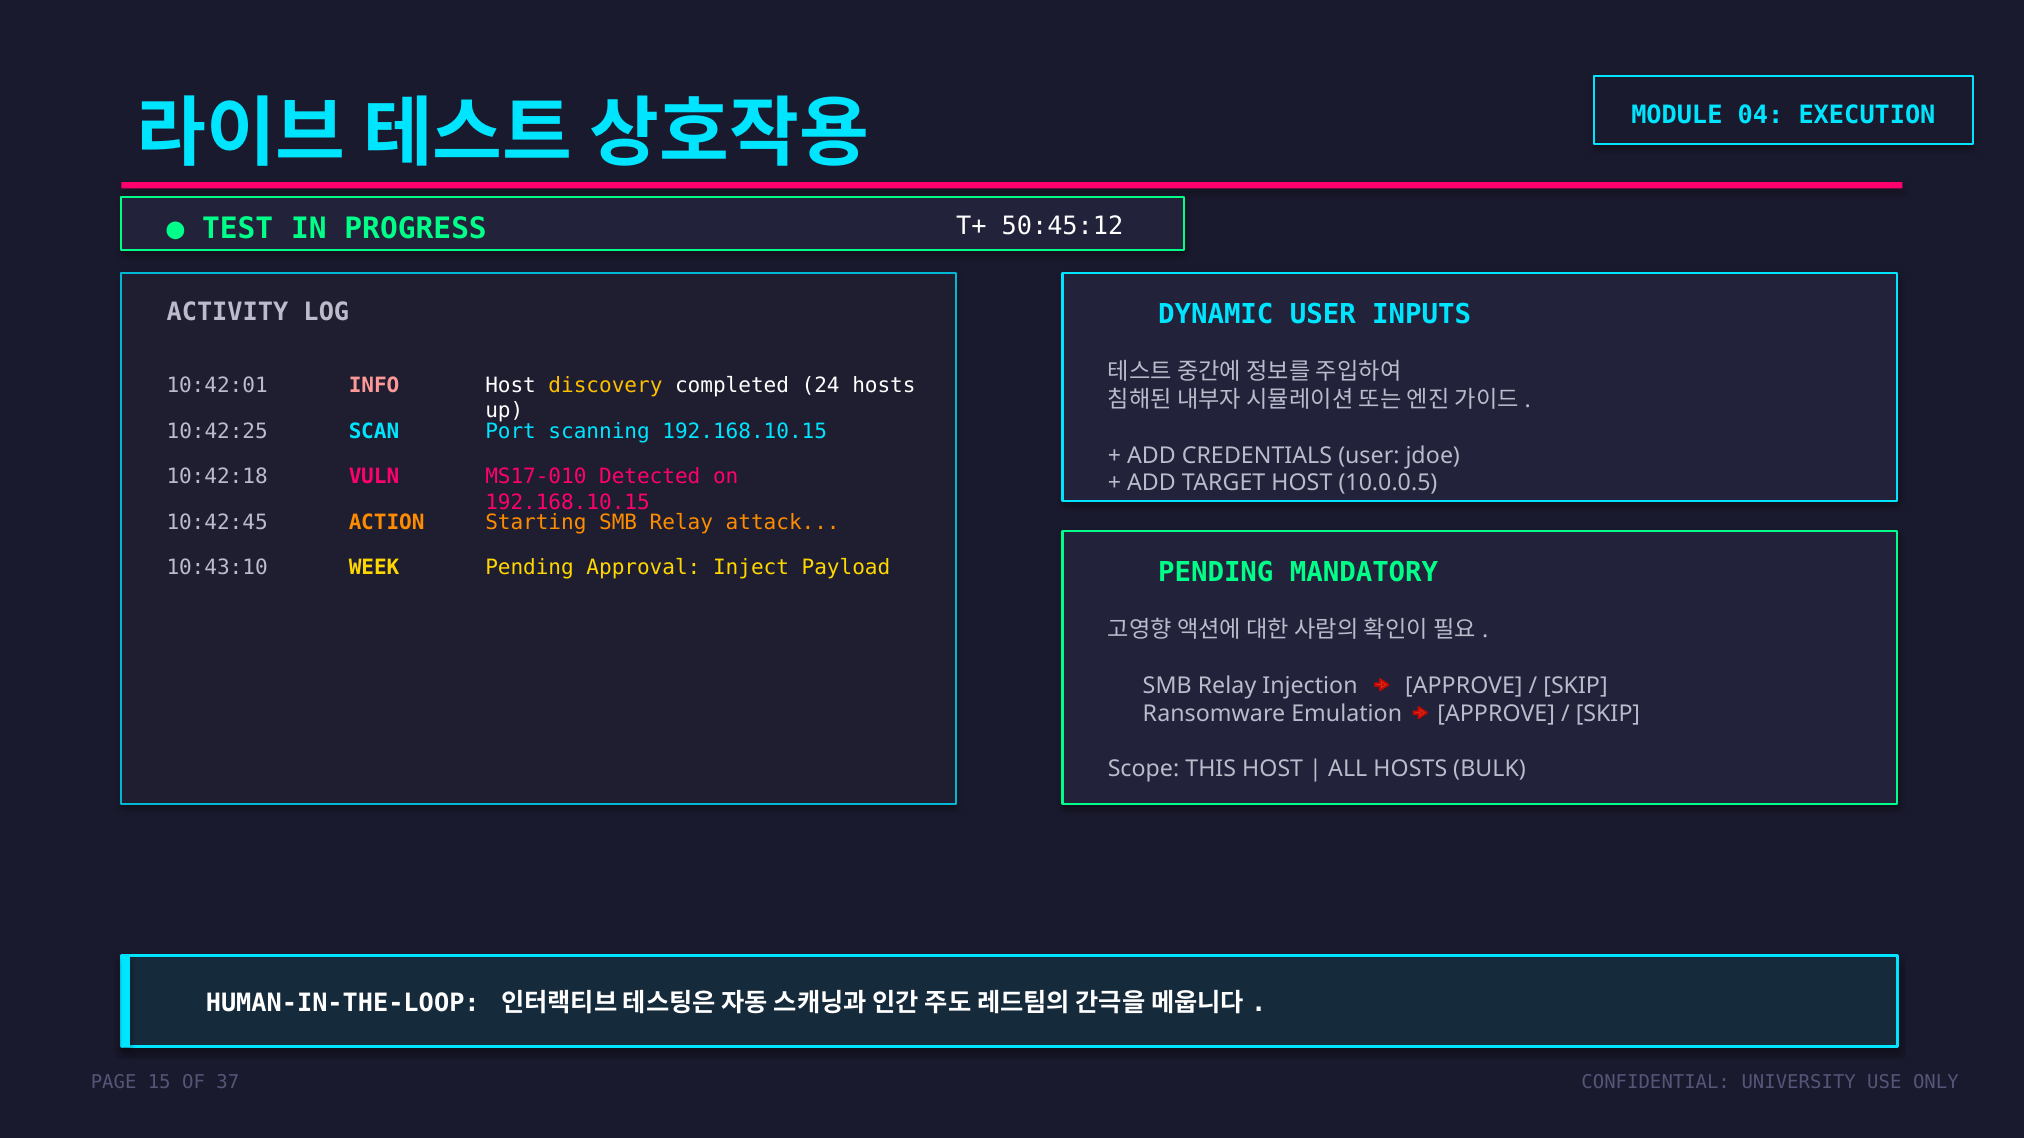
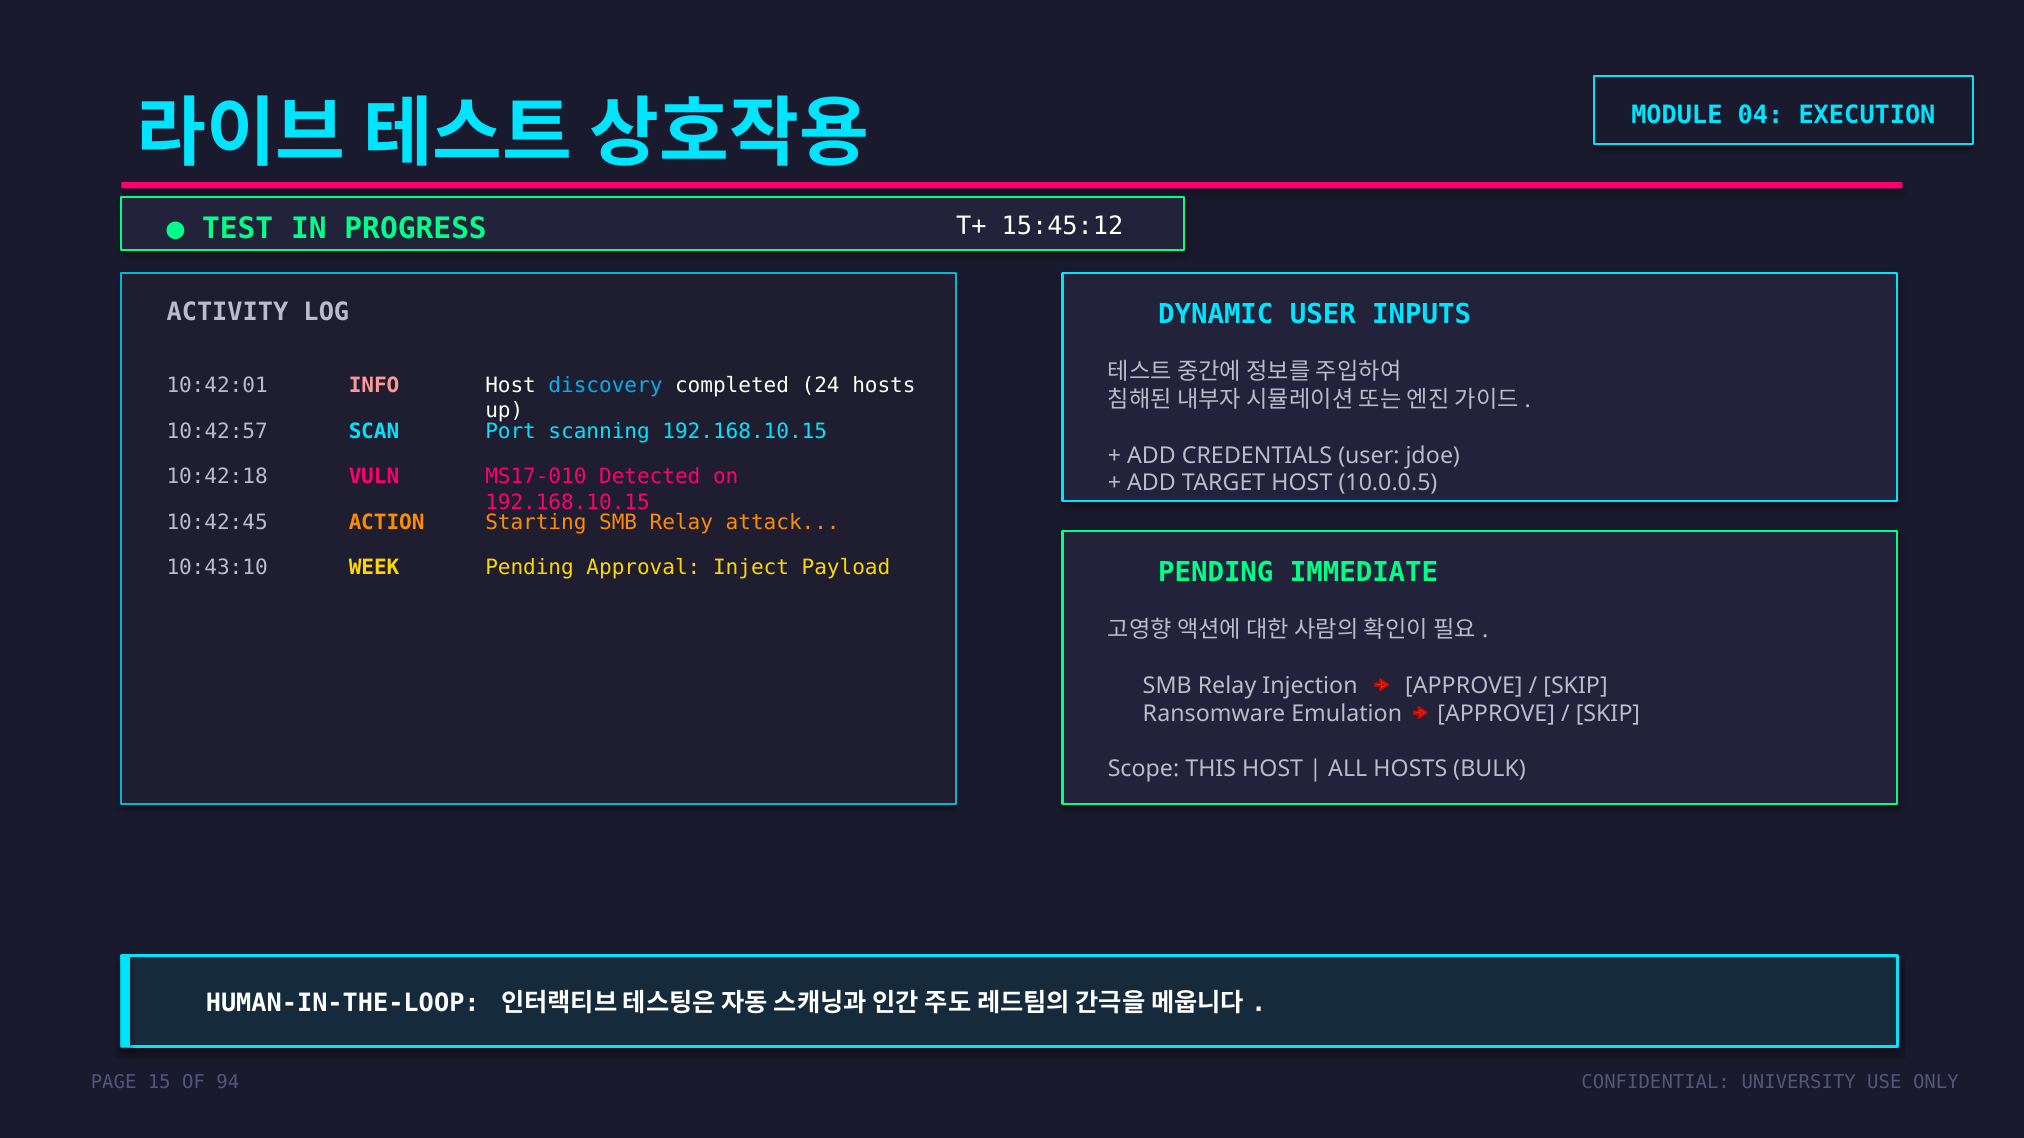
50:45:12: 50:45:12 -> 15:45:12 (1062, 226)
discovery colour: yellow -> light blue (605, 386)
10:42:25: 10:42:25 -> 10:42:57 (217, 431)
MANDATORY: MANDATORY -> IMMEDIATE (1364, 572)
37: 37 -> 94 (228, 1083)
